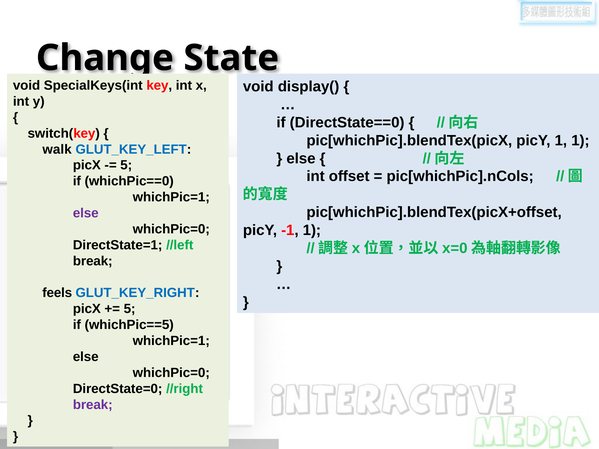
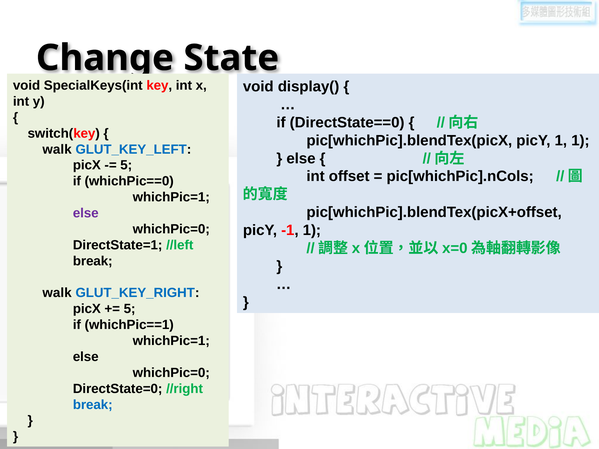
feels: feels -> walk (57, 293)
whichPic==5: whichPic==5 -> whichPic==1 (129, 325)
break colour: purple -> blue (93, 405)
